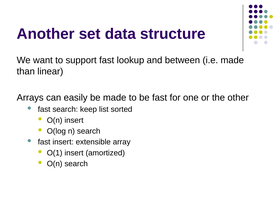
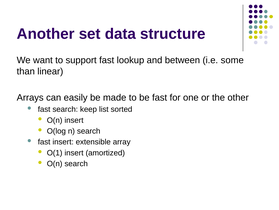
i.e made: made -> some (232, 60)
